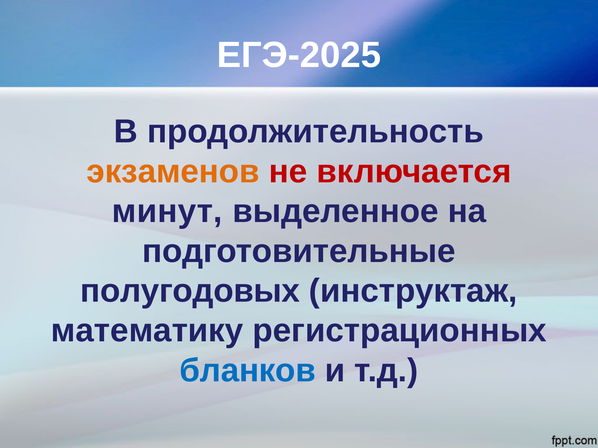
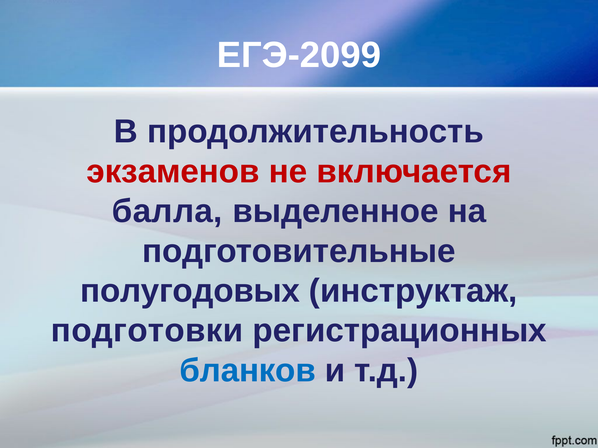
ЕГЭ-2025: ЕГЭ-2025 -> ЕГЭ-2099 (299, 55)
экзаменов colour: orange -> red (173, 172)
минут: минут -> балла (167, 211)
математику: математику -> подготовки (147, 331)
